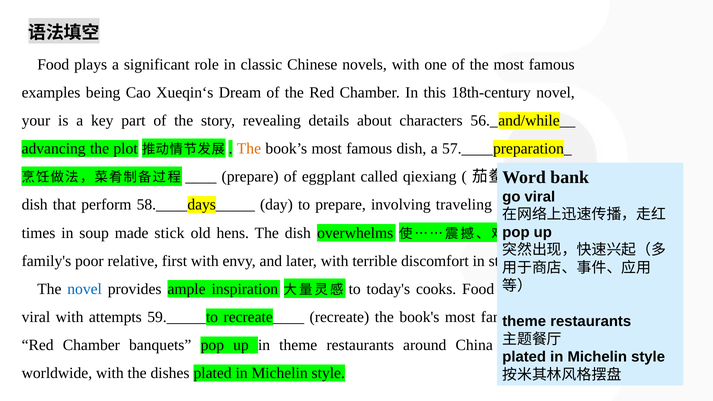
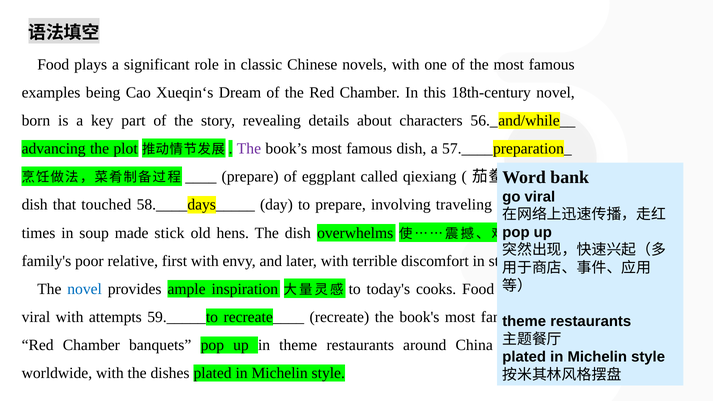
your: your -> born (36, 121)
The colour: orange -> purple (249, 149)
perform: perform -> touched (106, 205)
